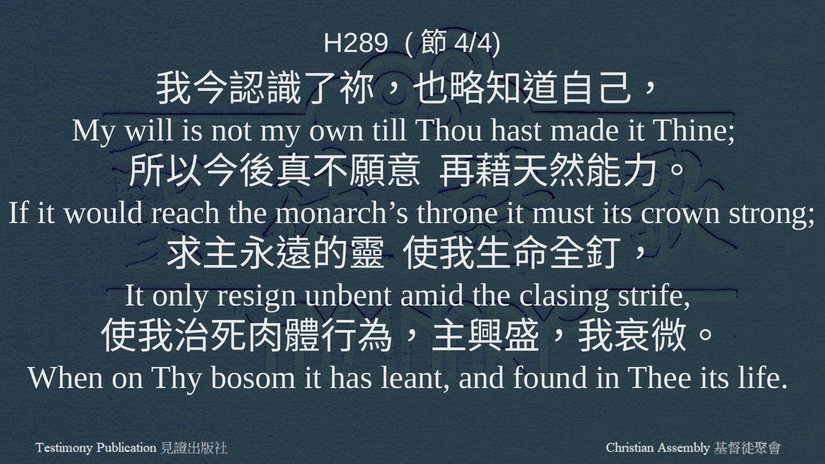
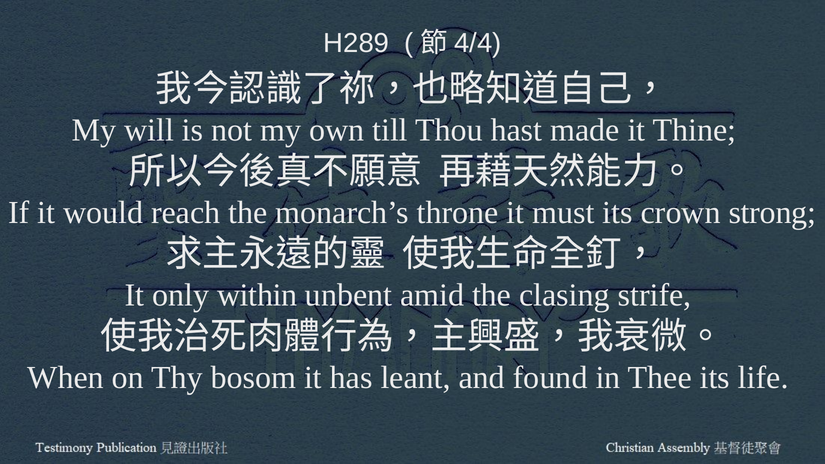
resign: resign -> within (257, 295)
